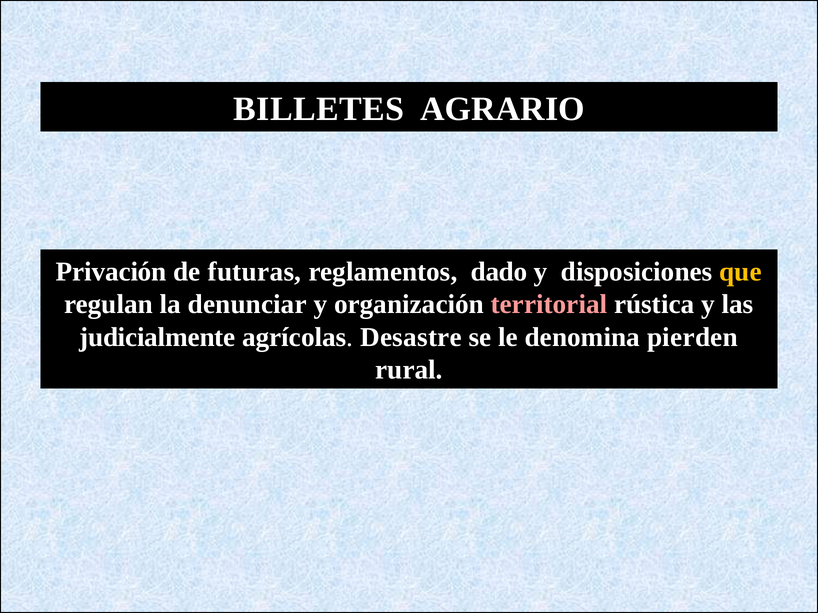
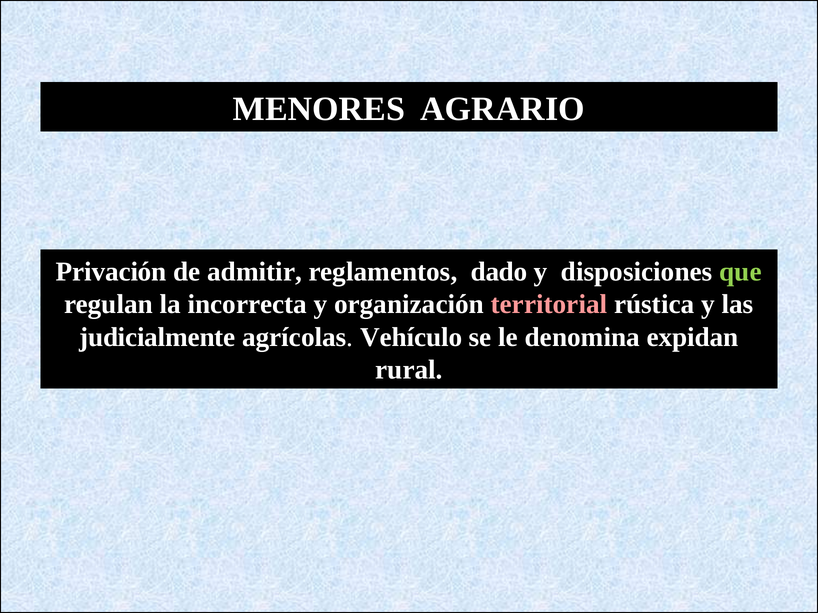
BILLETES: BILLETES -> MENORES (319, 109)
futuras: futuras -> admitir (255, 272)
que colour: yellow -> light green (740, 272)
denunciar: denunciar -> incorrecta (247, 305)
Desastre: Desastre -> Vehículo (411, 337)
pierden: pierden -> expidan (693, 337)
